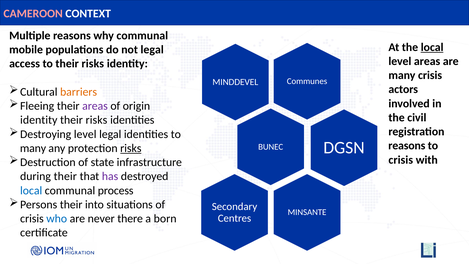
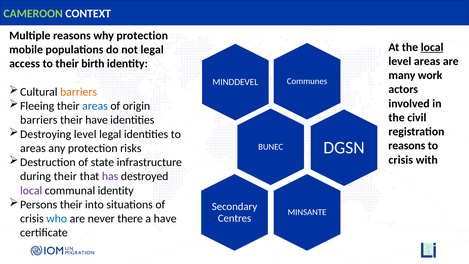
CAMEROON colour: pink -> light green (33, 13)
why communal: communal -> protection (142, 36)
to their risks: risks -> birth (93, 64)
many crisis: crisis -> work (430, 75)
areas colour: purple -> blue (95, 106)
identity: identity -> barriers (39, 120)
risks: risks -> have (97, 120)
many: many -> areas (33, 148)
risks underline: present -> none (131, 148)
local colour: blue -> purple (31, 190)
communal process: process -> identity (116, 190)
a born: born -> have (165, 219)
